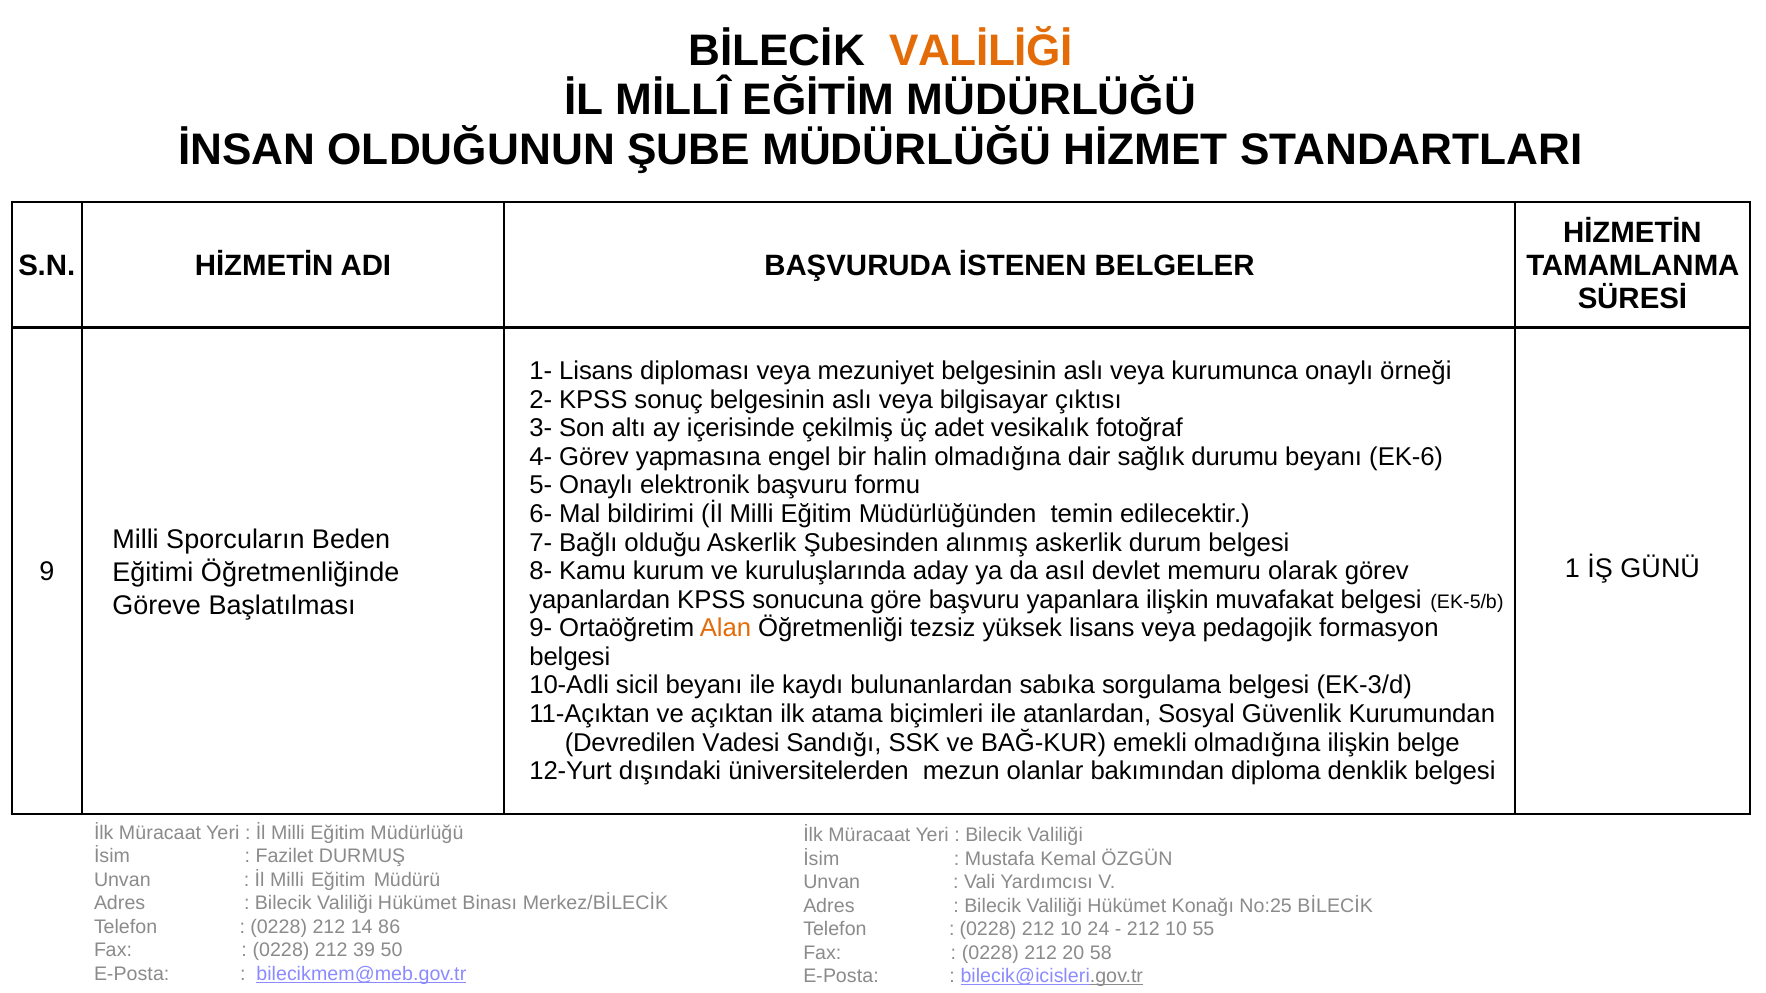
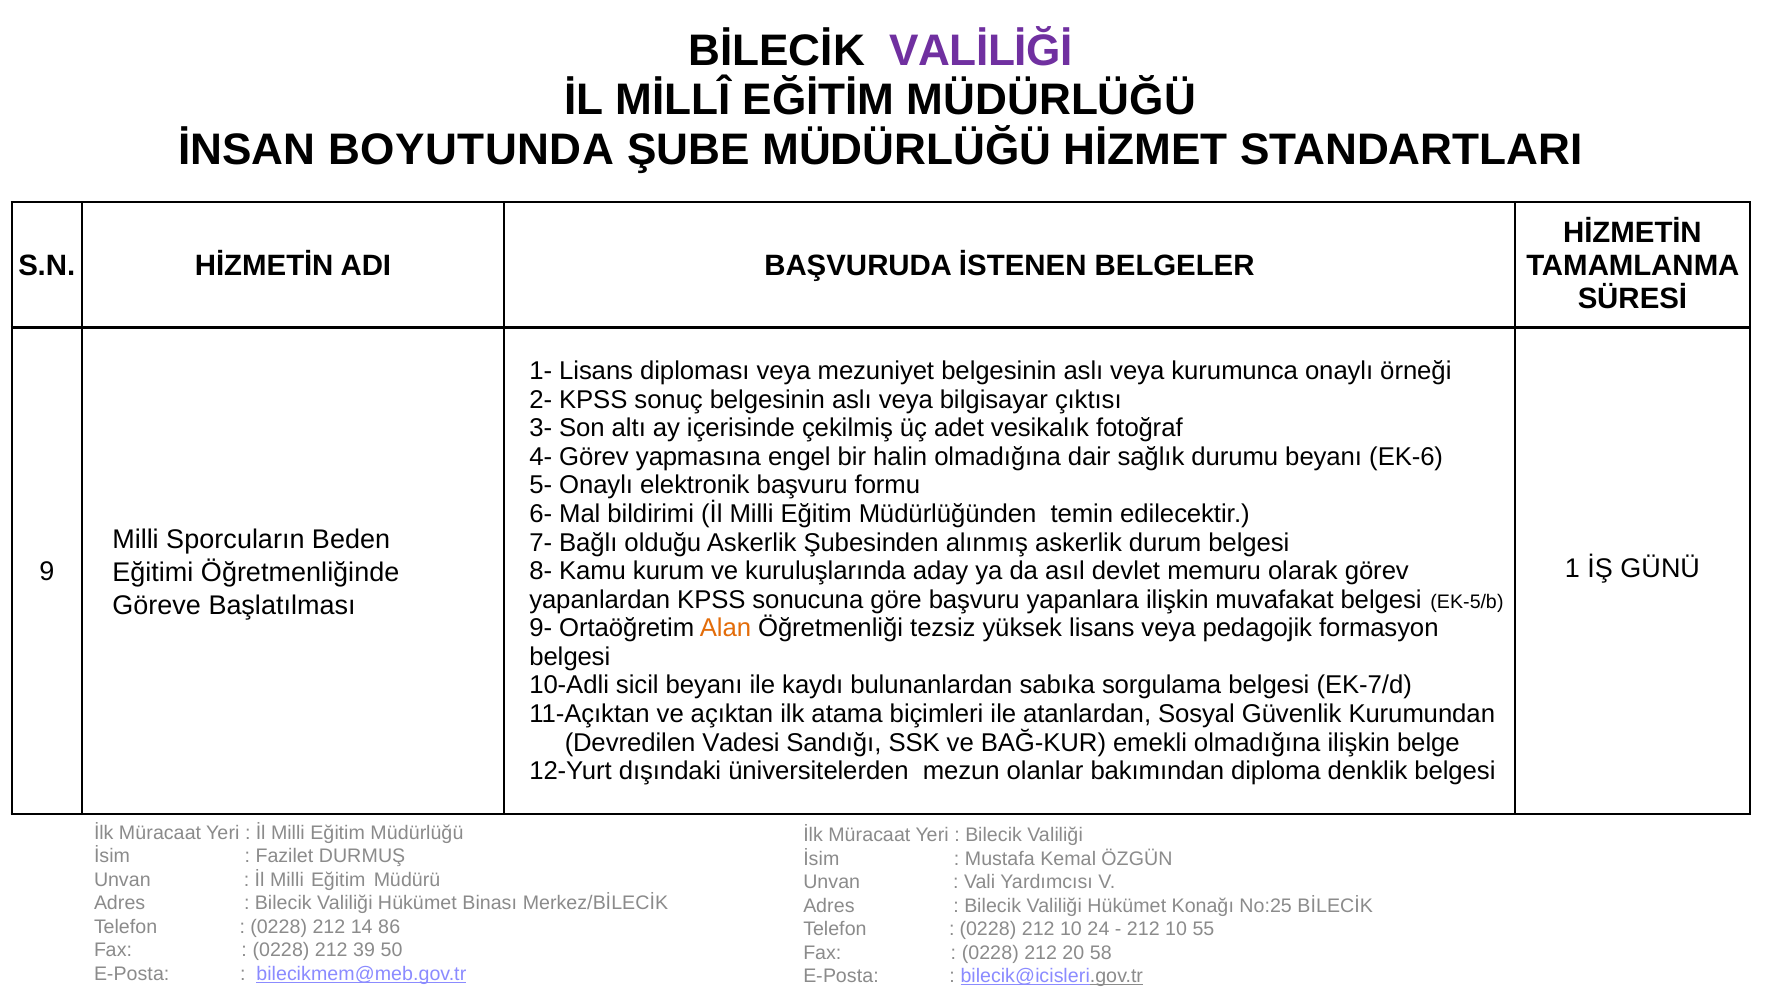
VALİLİĞİ colour: orange -> purple (981, 51)
OLDUĞUNUN: OLDUĞUNUN -> BOYUTUNDA (471, 150)
EK-3/d: EK-3/d -> EK-7/d (1364, 686)
